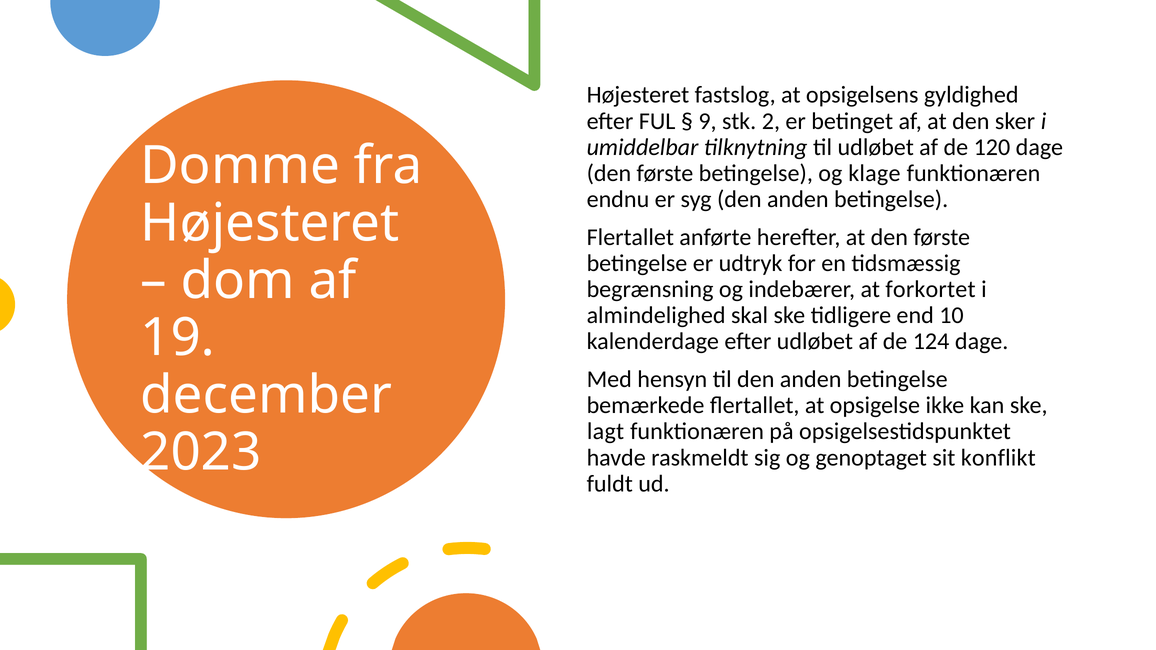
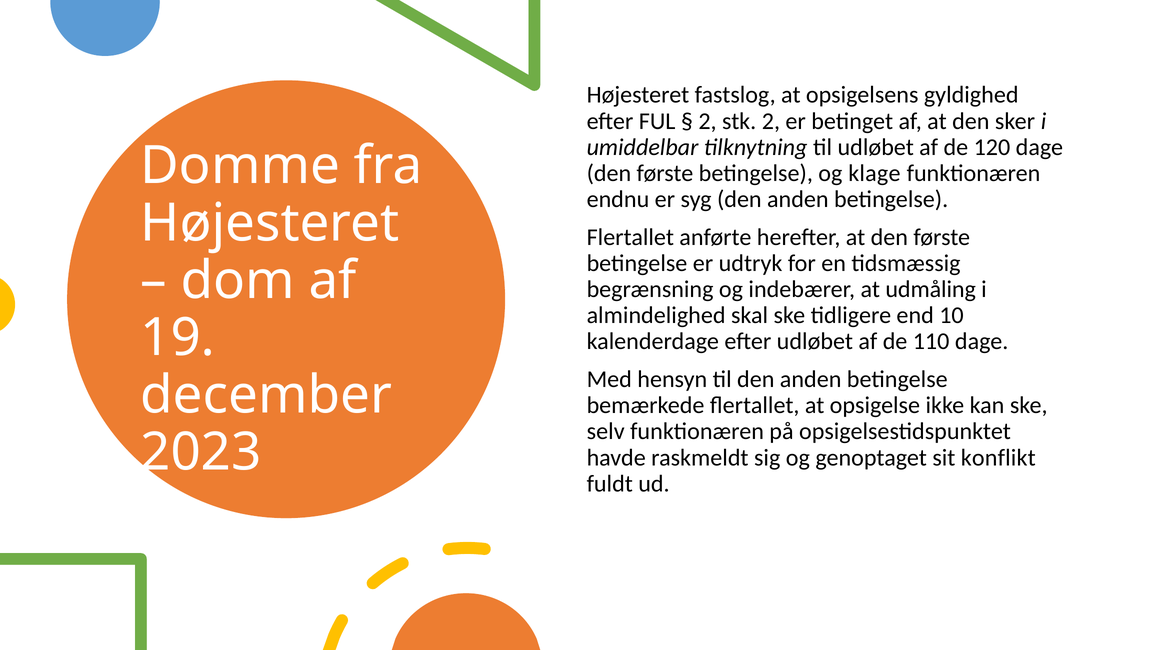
9: 9 -> 2 (707, 121)
forkortet: forkortet -> udmåling (931, 289)
124: 124 -> 110 (931, 342)
lagt: lagt -> selv (606, 432)
